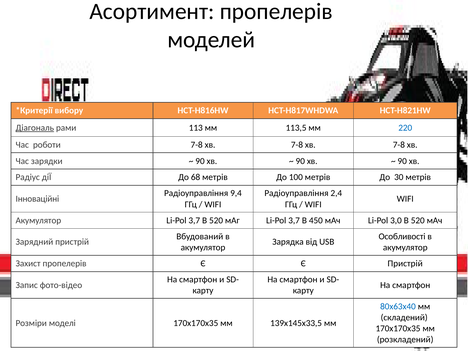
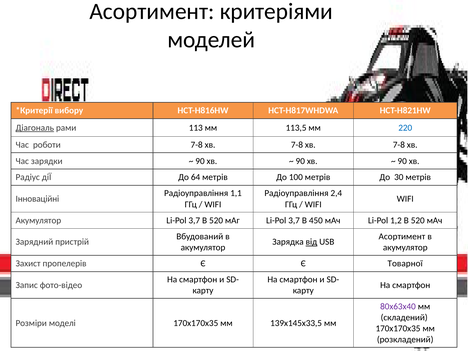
Асортимент пропелерів: пропелерів -> критеріями (276, 12)
68: 68 -> 64 (196, 177)
9,4: 9,4 -> 1,1 (236, 193)
3,0: 3,0 -> 1,2 (396, 220)
Особливості: Особливості -> Асортимент (402, 236)
від underline: none -> present (311, 242)
Є Пристрій: Пристрій -> Товарної (405, 264)
80х63х40 colour: blue -> purple (398, 306)
